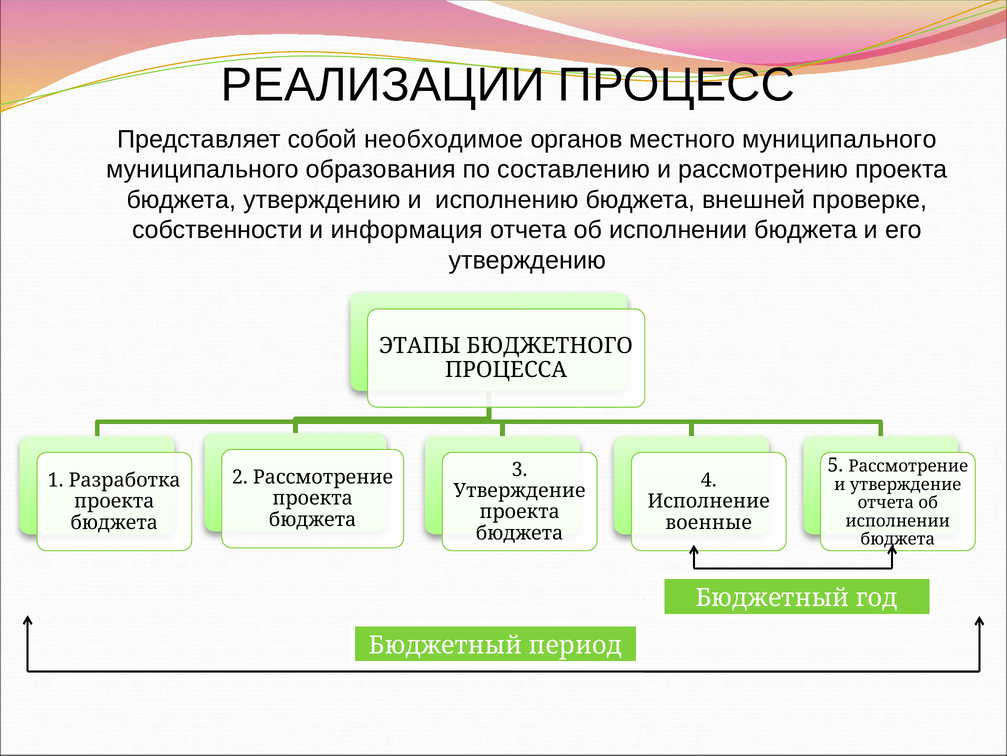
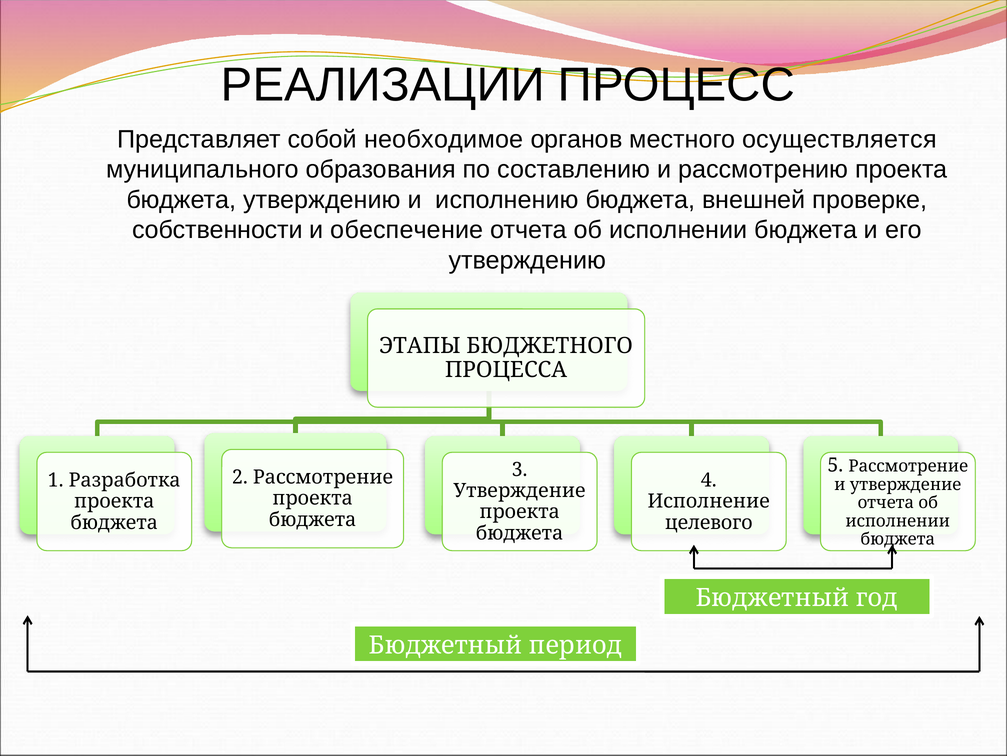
местного муниципального: муниципального -> осуществляется (839, 139)
информация: информация -> обеспечение (407, 230)
военные: военные -> целевого (709, 522)
